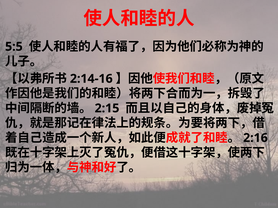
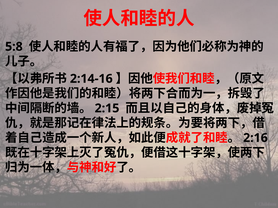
5:5: 5:5 -> 5:8 (14, 47)
